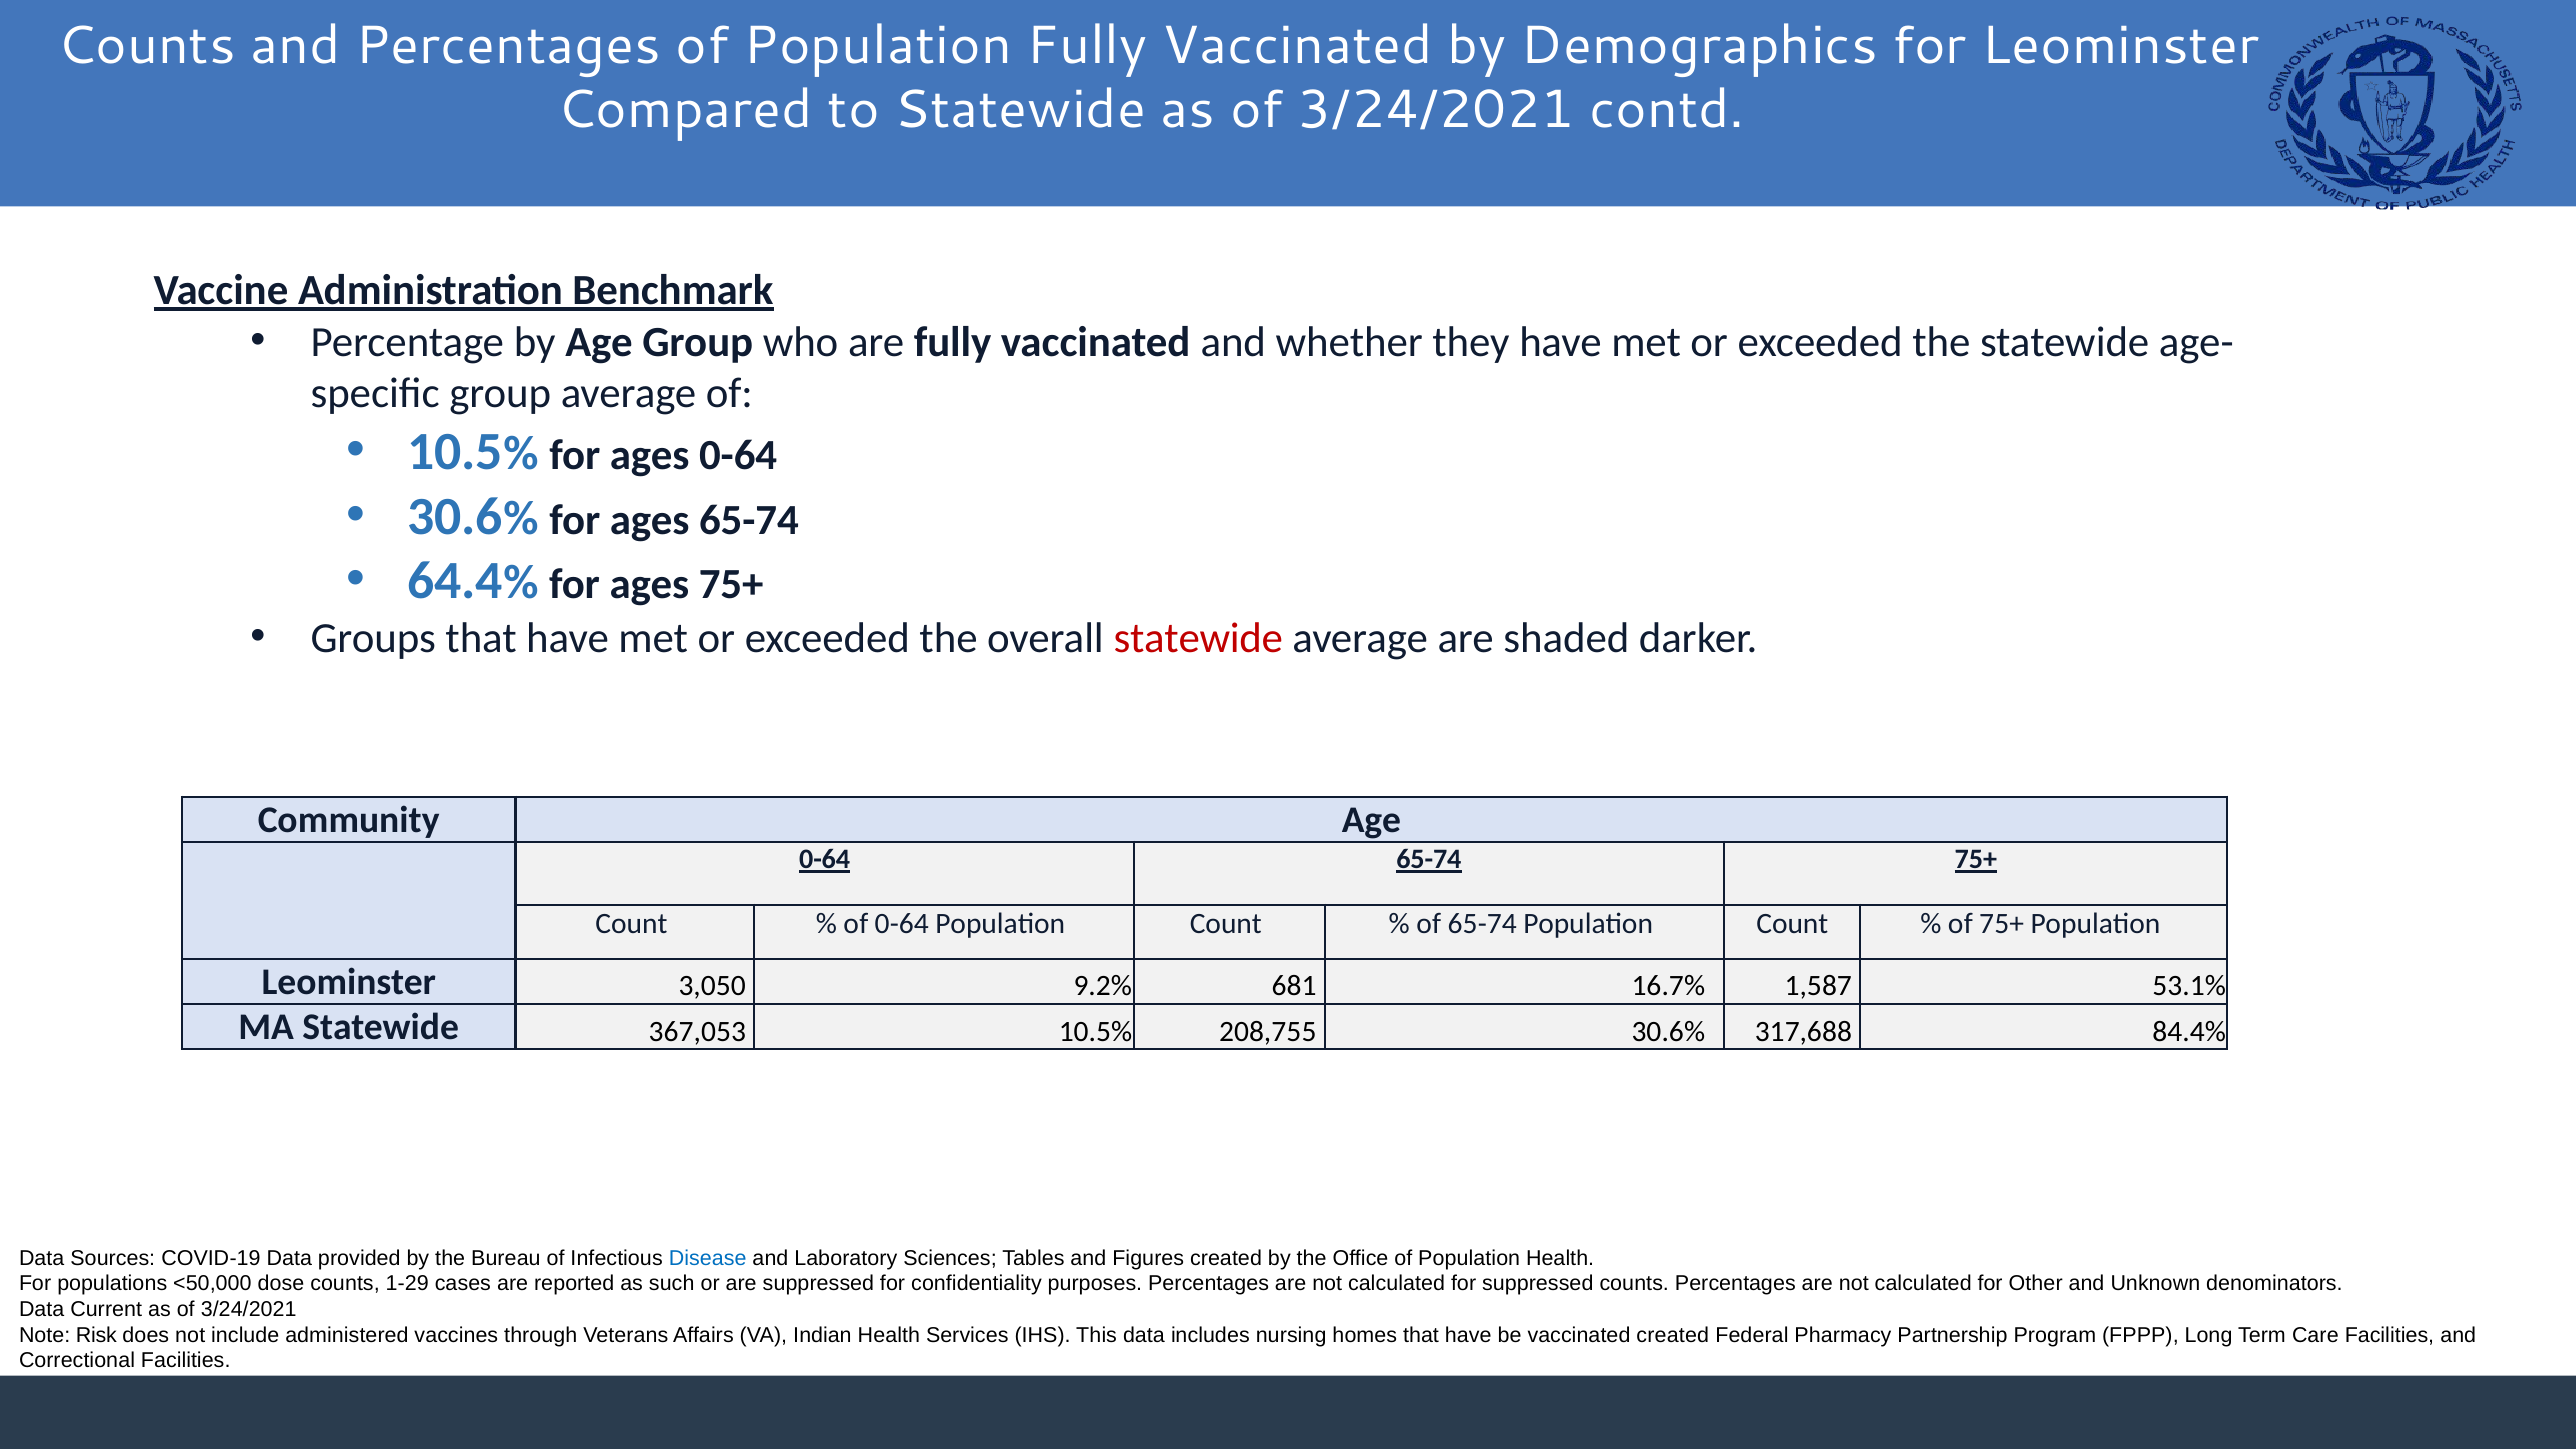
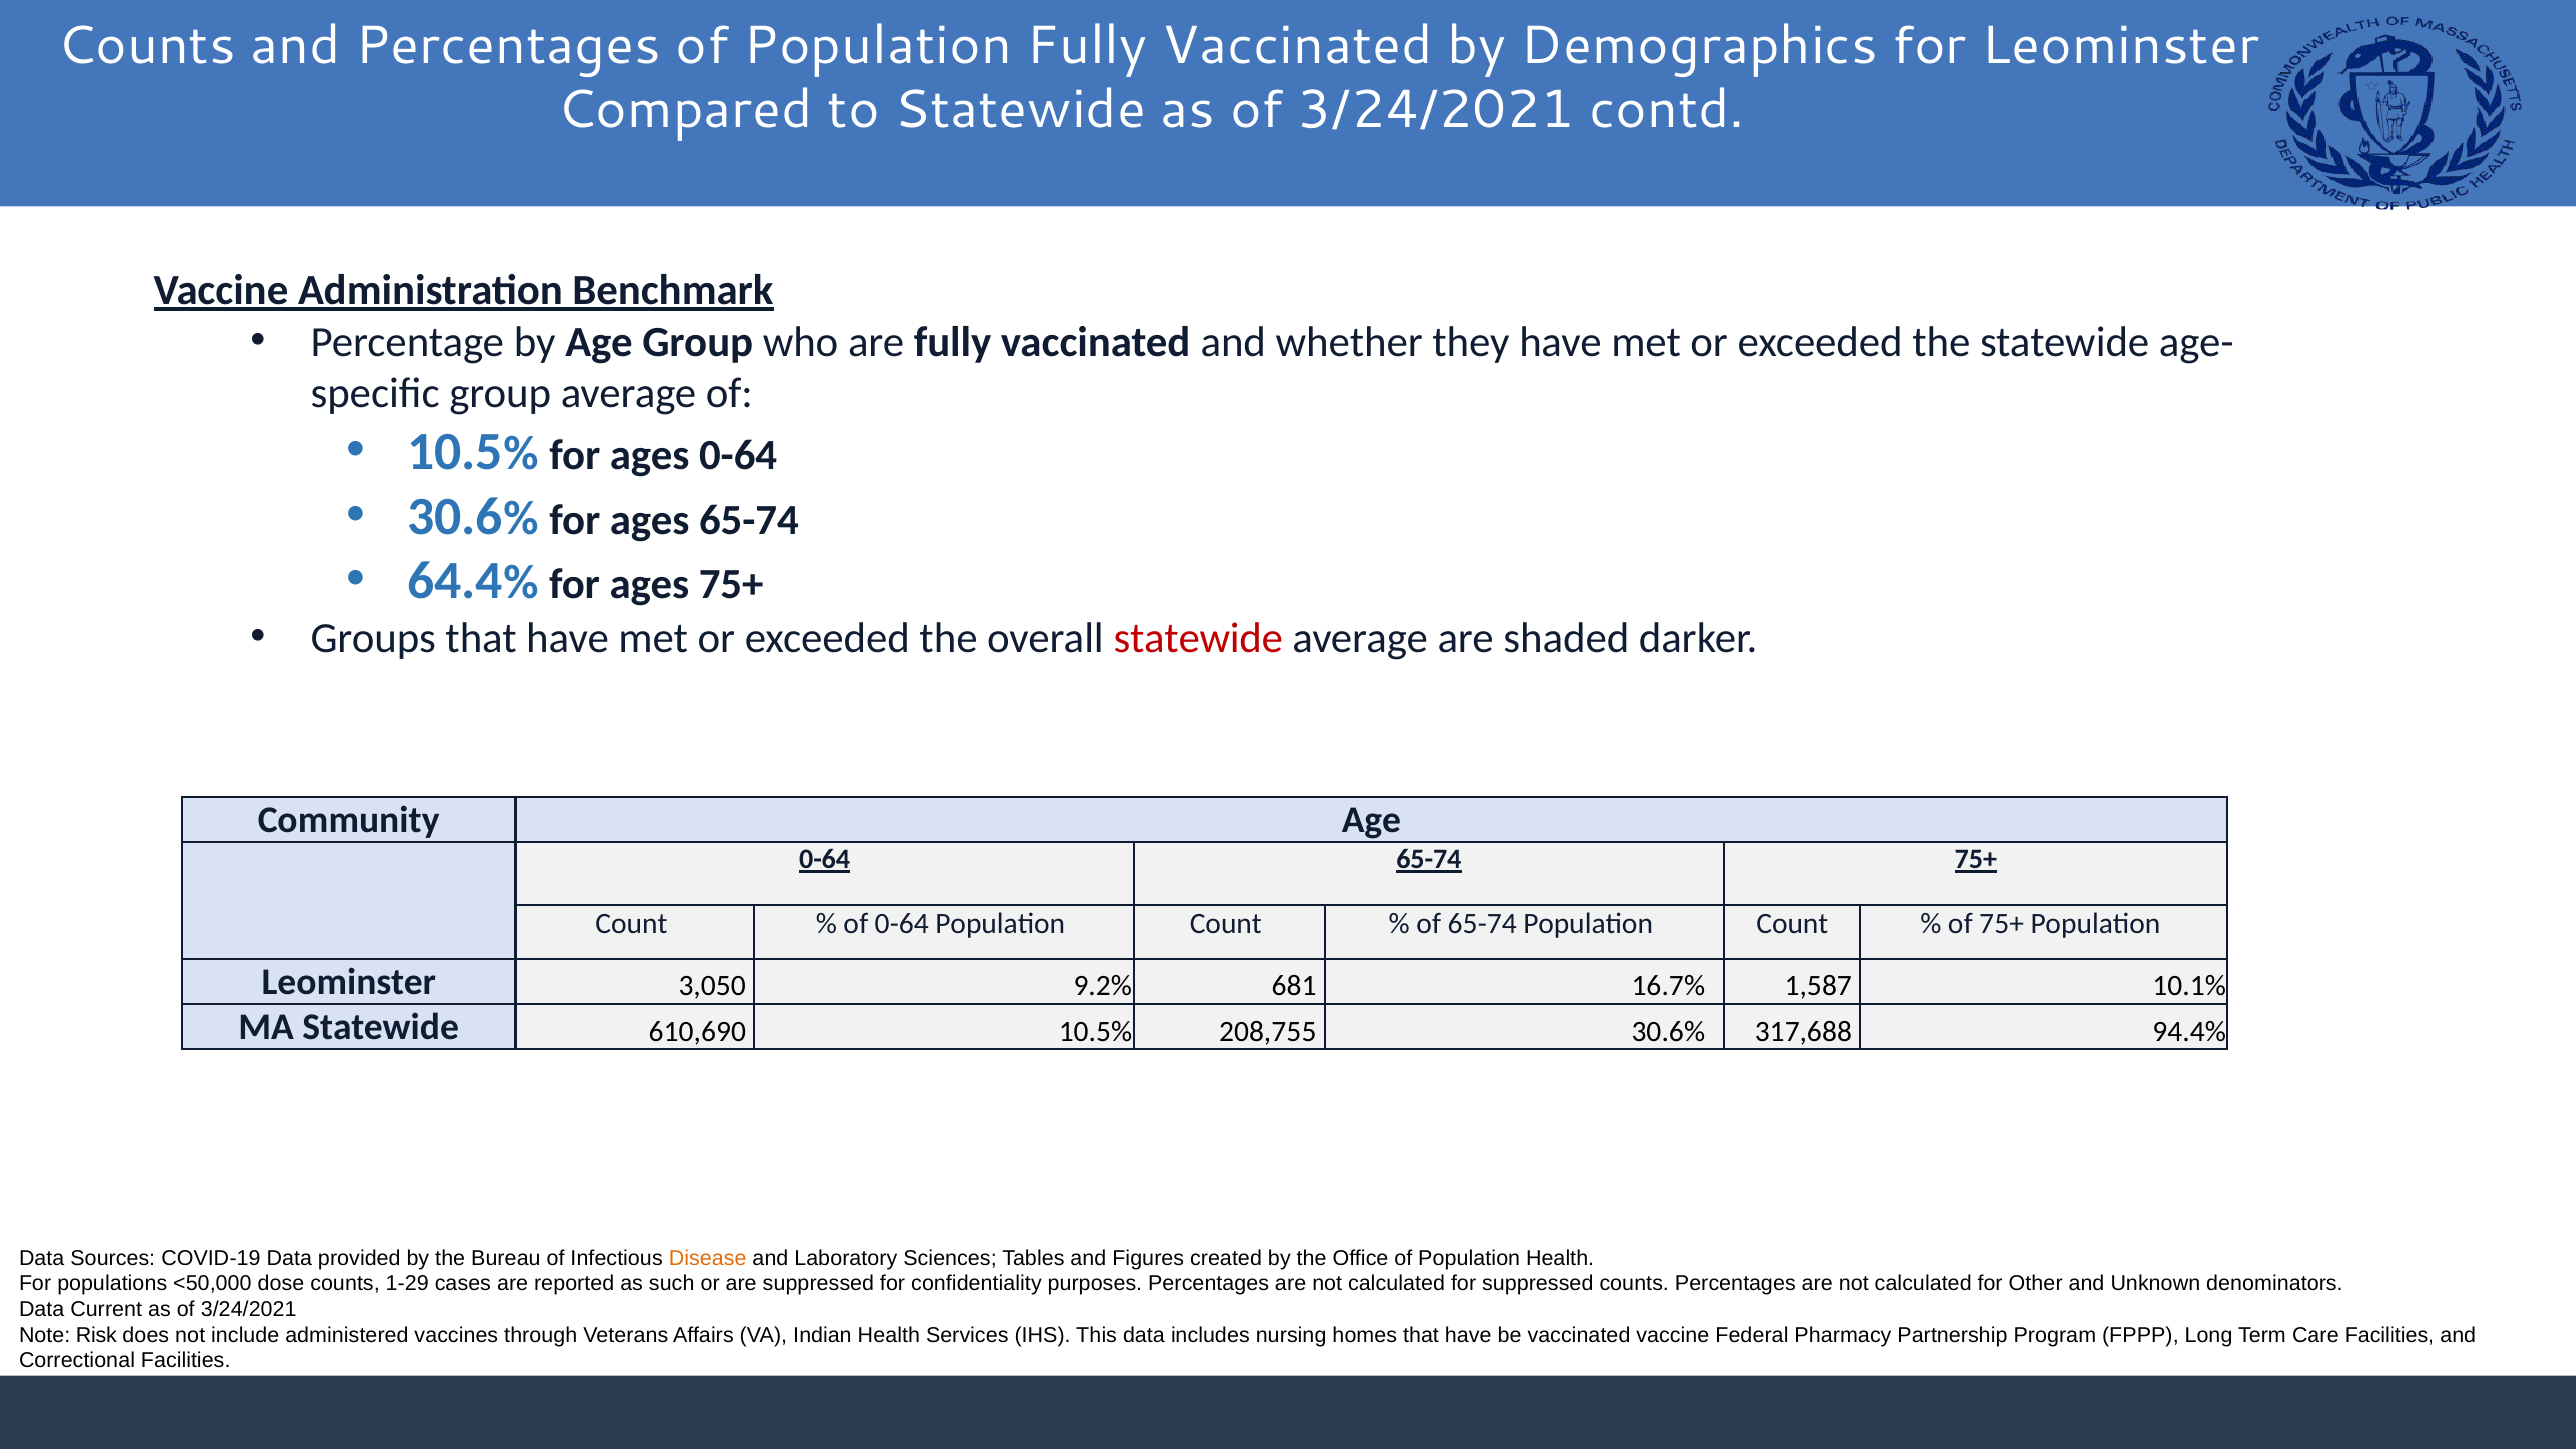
53.1%: 53.1% -> 10.1% (2189, 986)
367,053: 367,053 -> 610,690 (697, 1031)
84.4%: 84.4% -> 94.4% (2189, 1031)
Disease colour: blue -> orange (708, 1258)
vaccinated created: created -> vaccine (1673, 1335)
